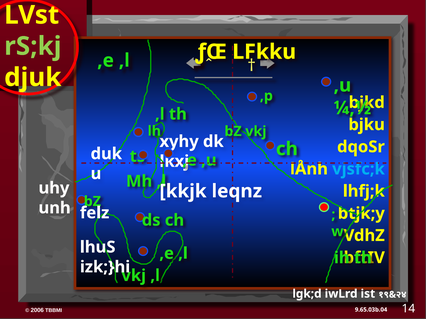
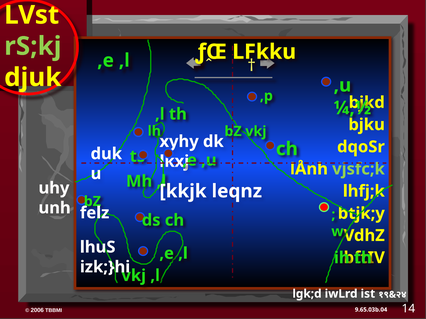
vjsfc;k colour: light blue -> light green (359, 169)
